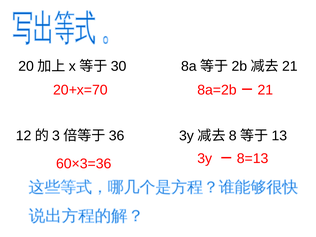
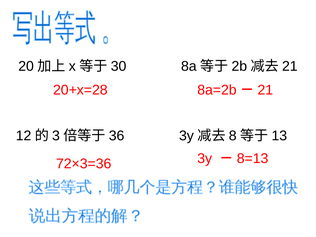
20+x=70: 20+x=70 -> 20+x=28 (80, 90)
60×3=36: 60×3=36 -> 72×3=36 (84, 164)
